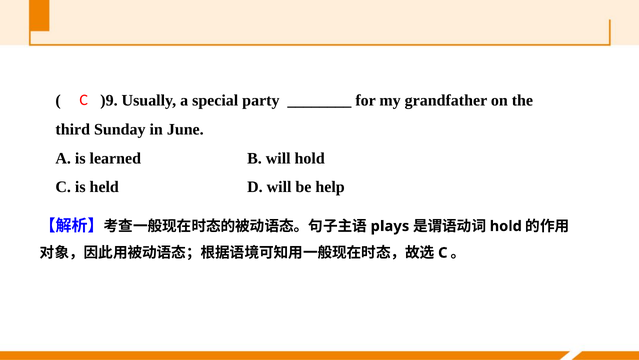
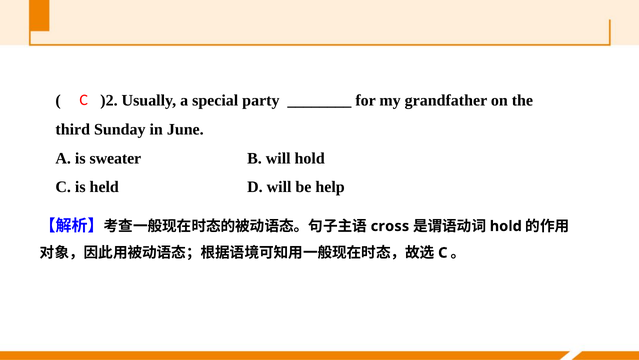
)9: )9 -> )2 (109, 101)
learned: learned -> sweater (115, 158)
plays: plays -> cross (390, 226)
